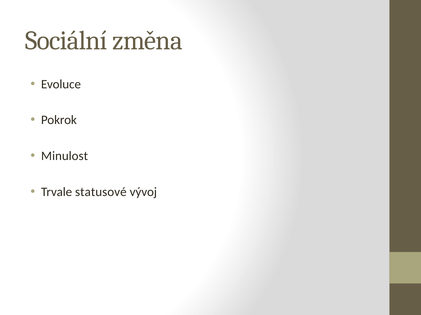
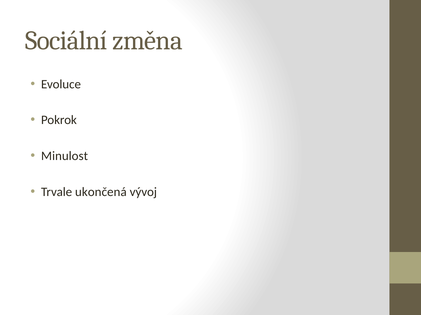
statusové: statusové -> ukončená (101, 192)
